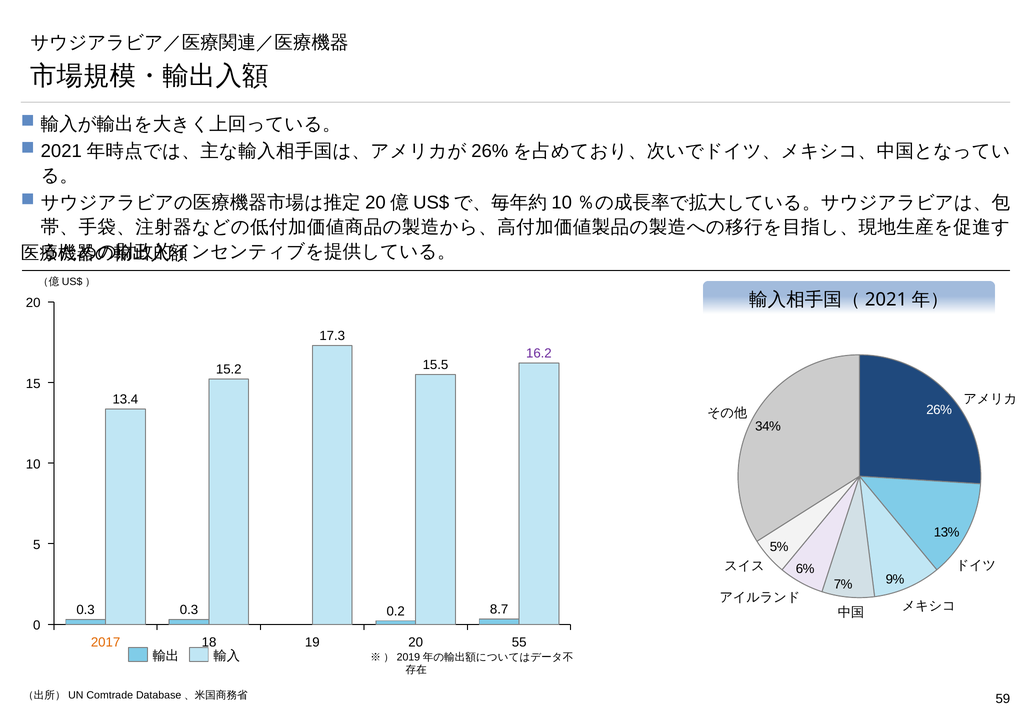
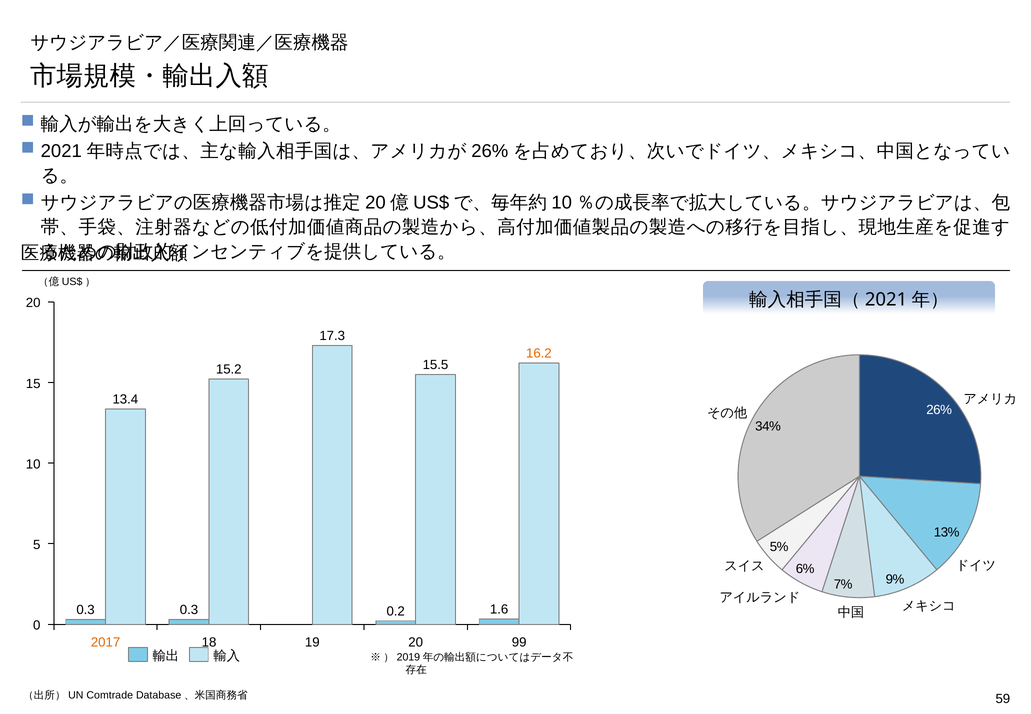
16.2 colour: purple -> orange (539, 353)
8.7: 8.7 -> 1.6 (499, 609)
55: 55 -> 99 (519, 642)
